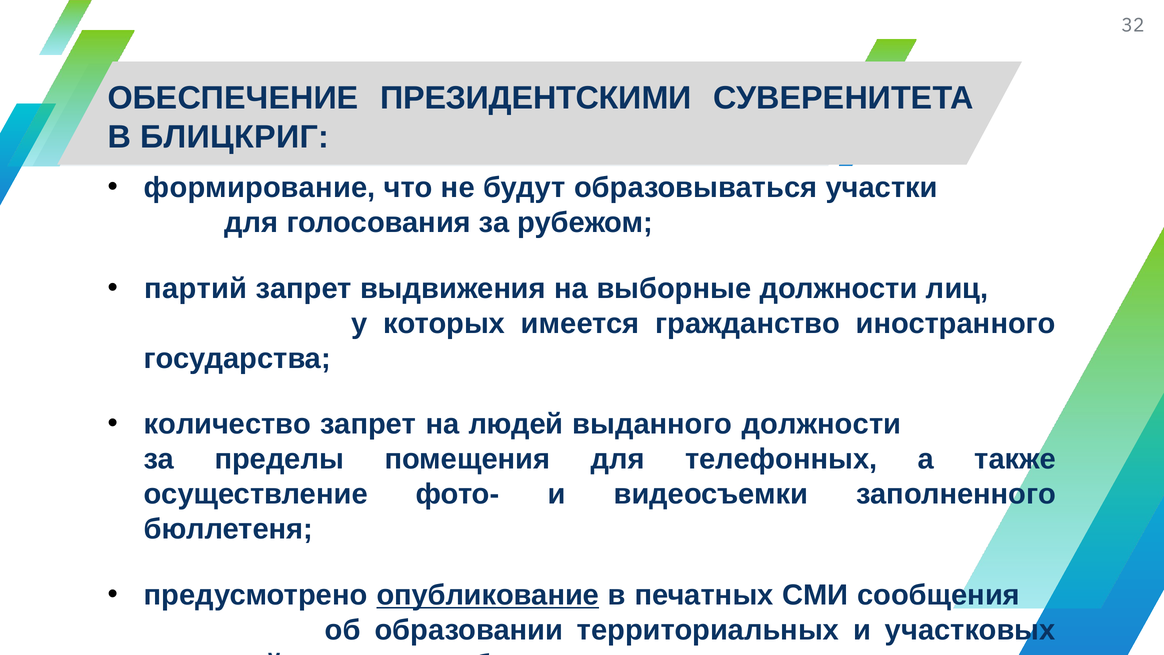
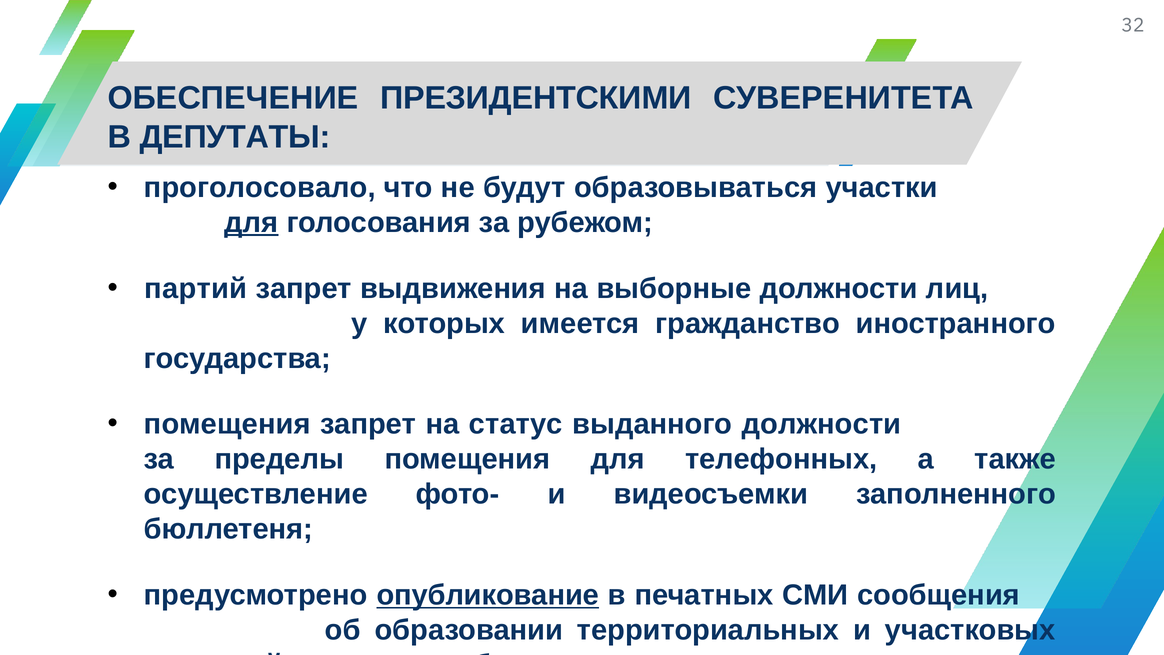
БЛИЦКРИГ: БЛИЦКРИГ -> ДЕПУТАТЫ (235, 137)
формирование: формирование -> проголосовало (260, 188)
для underline: none -> present (251, 223)
количество: количество -> помещения (227, 424)
людей: людей -> статус (516, 424)
